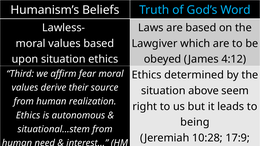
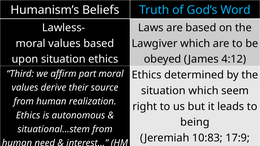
fear: fear -> part (88, 74)
situation above: above -> which (203, 91)
10:28: 10:28 -> 10:83 (207, 138)
